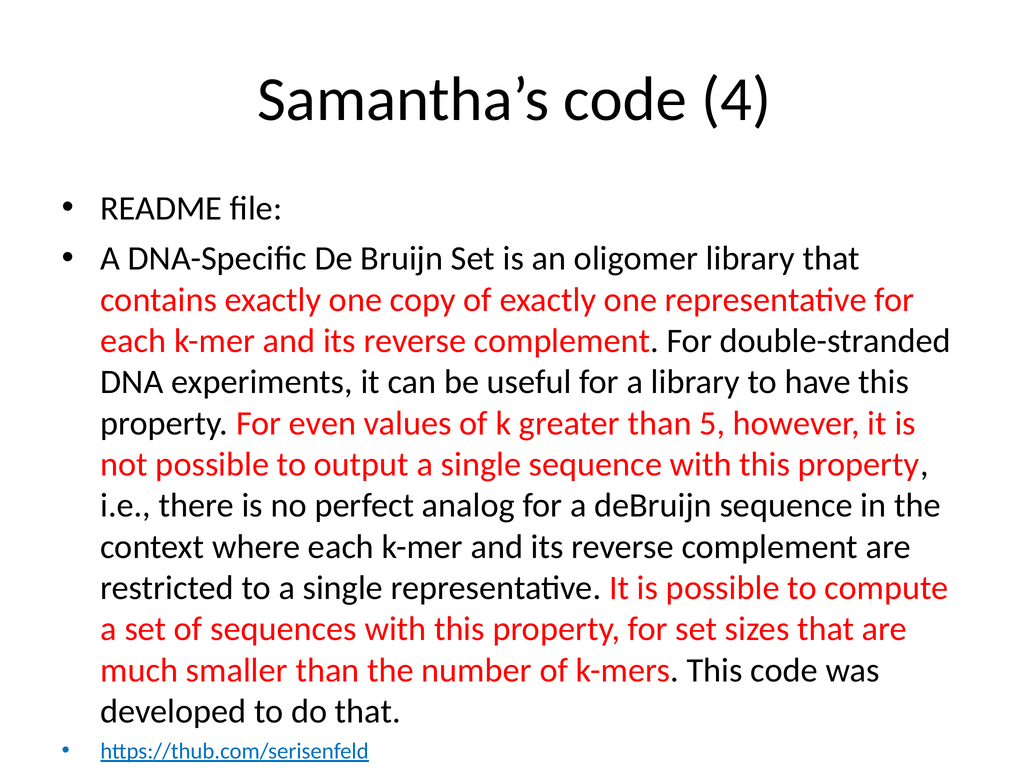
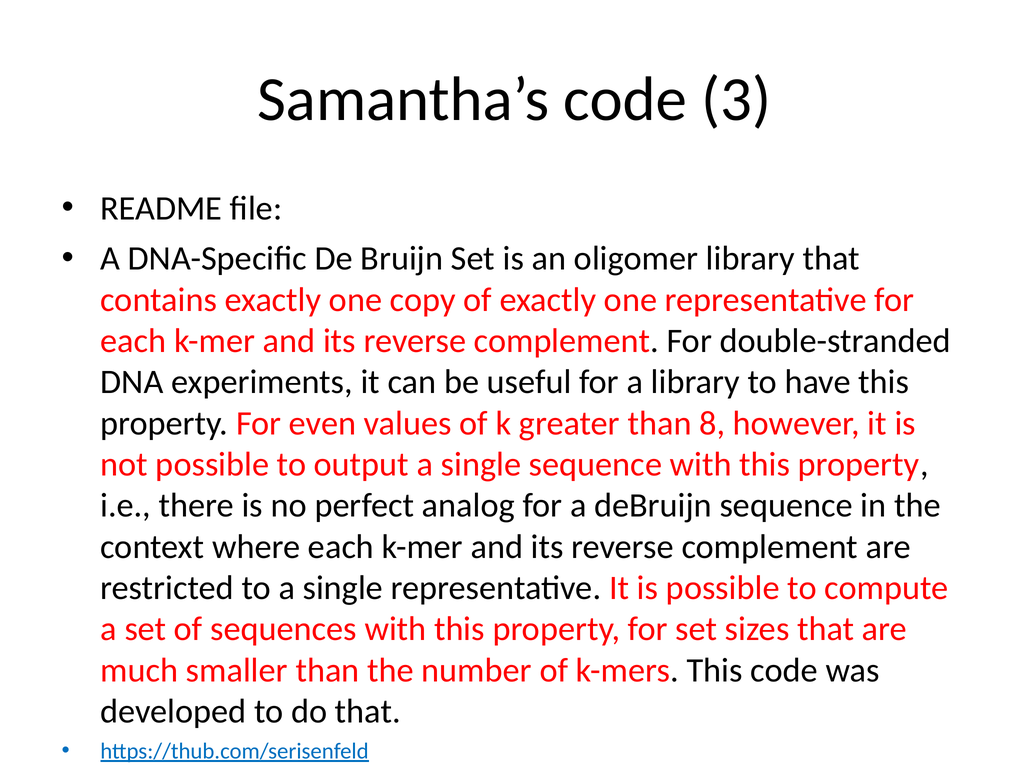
4: 4 -> 3 (736, 100)
5: 5 -> 8 (712, 423)
